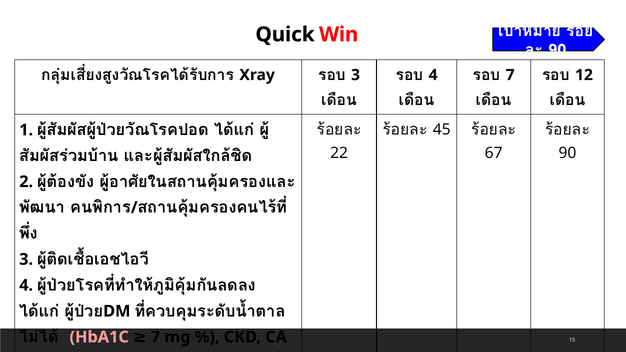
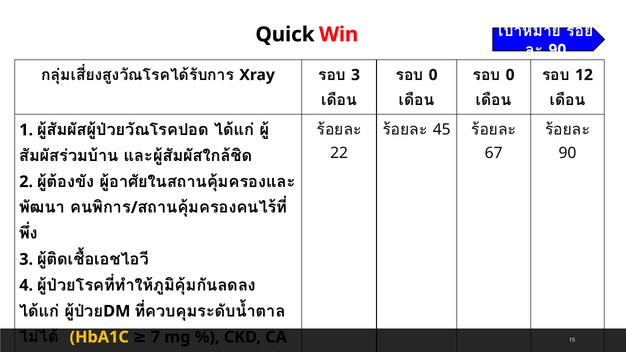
4: 4 -> 0 (433, 75)
7: 7 -> 0 (510, 75)
HbA1C colour: pink -> yellow (99, 337)
